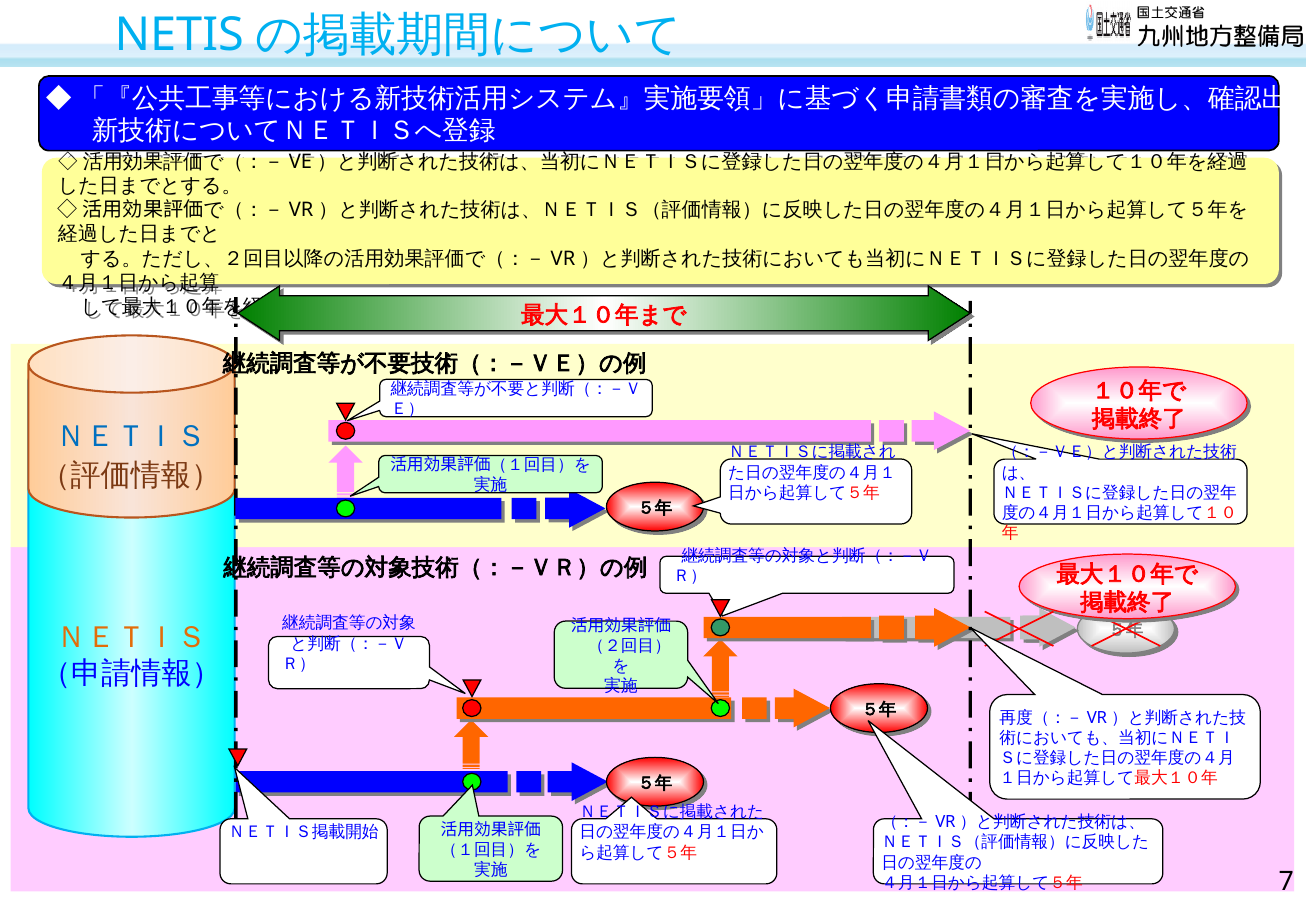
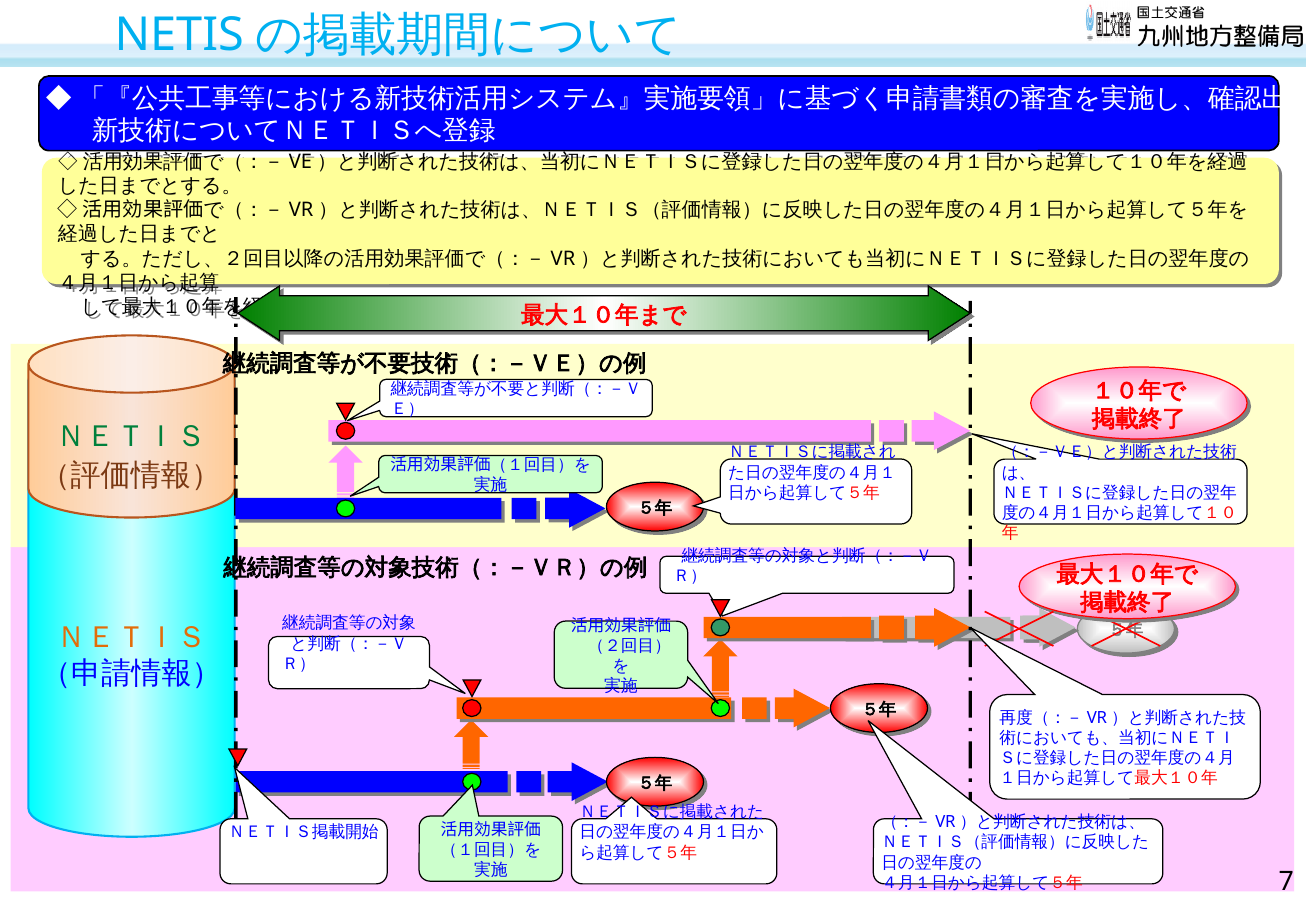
ＮＥＴＩＳ colour: blue -> green (131, 437)
